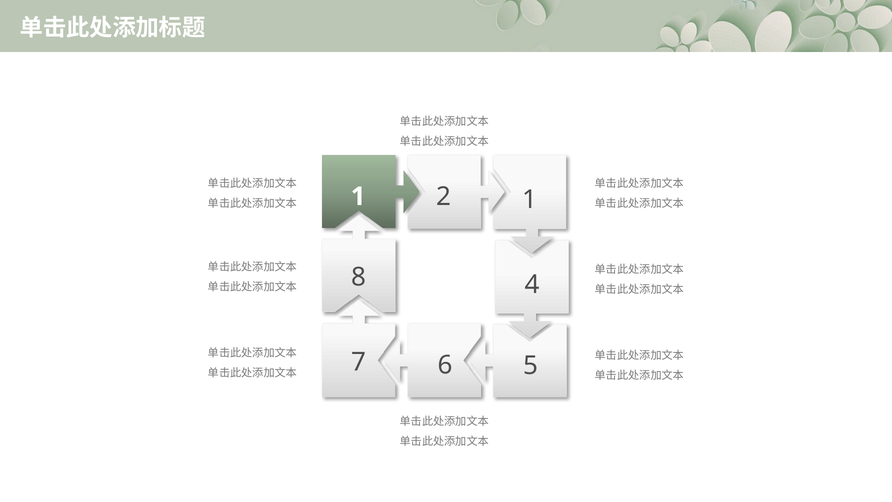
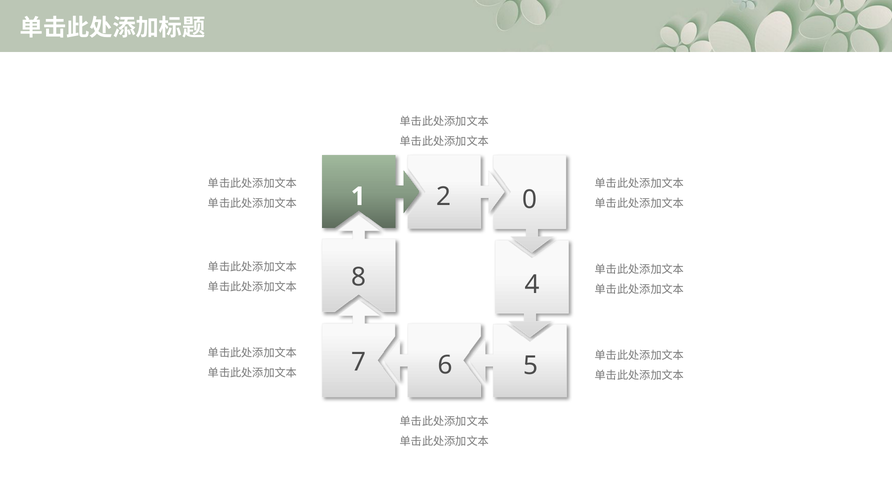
2 1: 1 -> 0 (530, 200)
